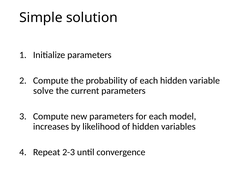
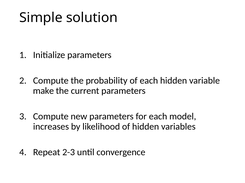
solve: solve -> make (43, 91)
